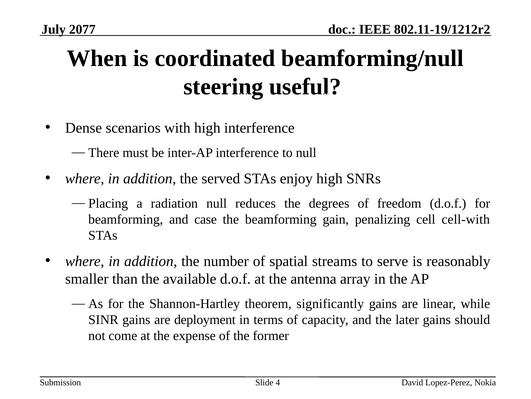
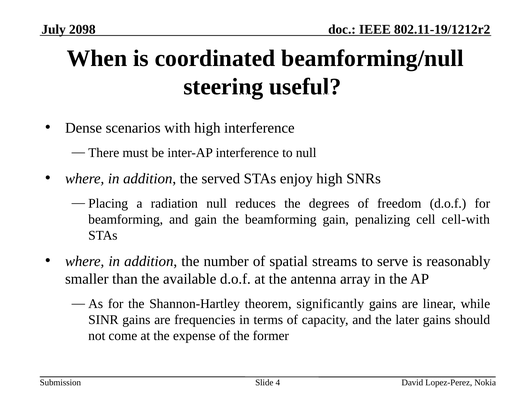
2077: 2077 -> 2098 (82, 30)
and case: case -> gain (206, 219)
deployment: deployment -> frequencies (205, 319)
